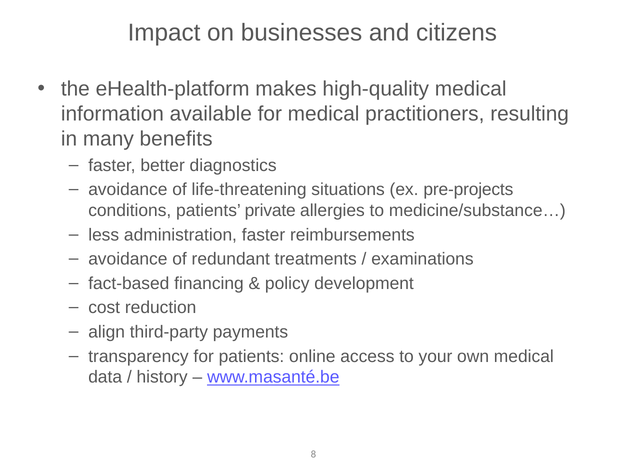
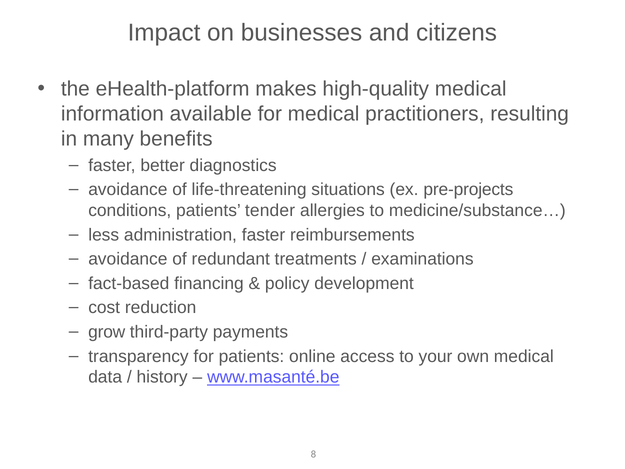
private: private -> tender (270, 210)
align: align -> grow (107, 332)
